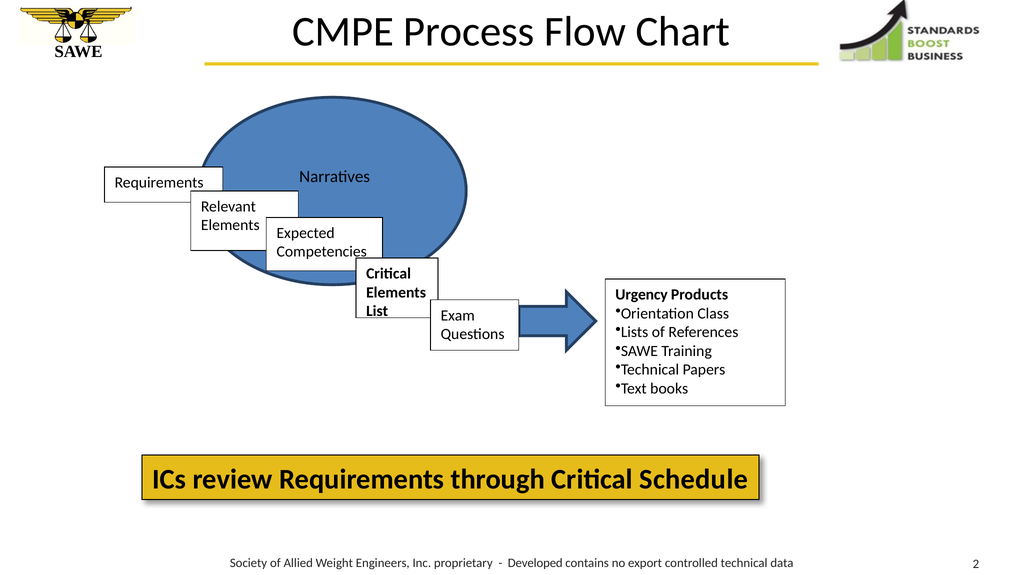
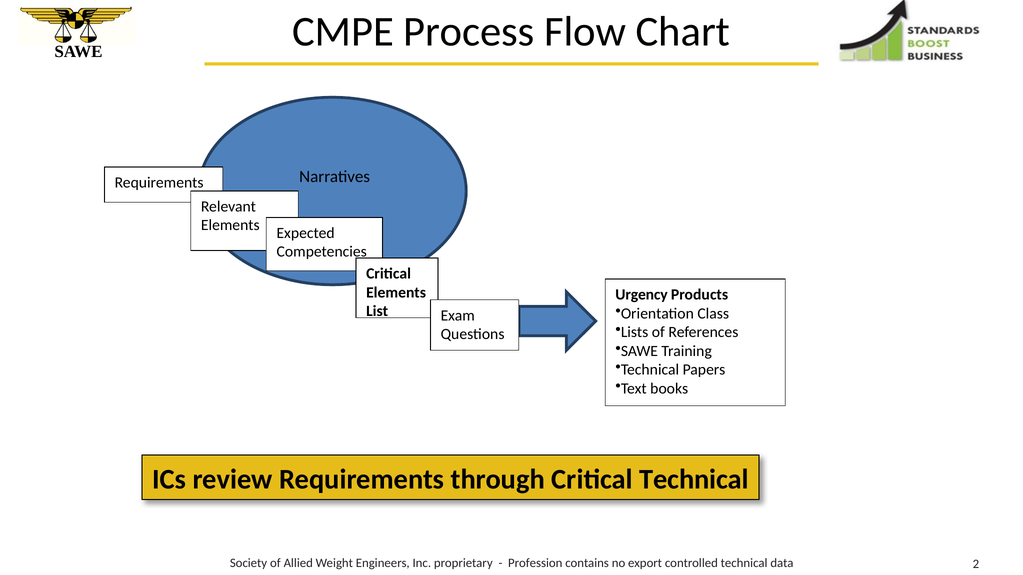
Critical Schedule: Schedule -> Technical (694, 480)
Developed: Developed -> Profession (535, 563)
